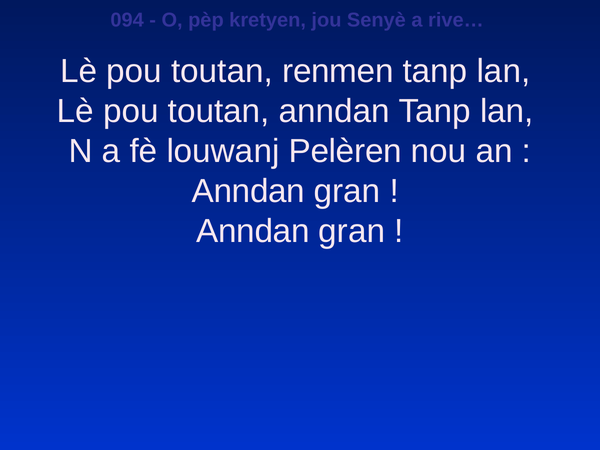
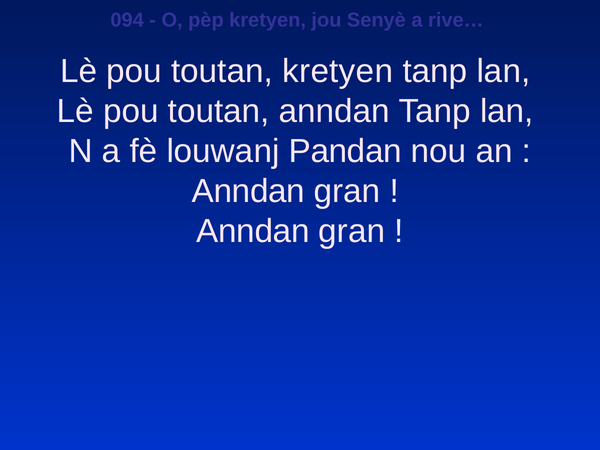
toutan renmen: renmen -> kretyen (338, 71)
Pelèren: Pelèren -> Pandan (345, 151)
